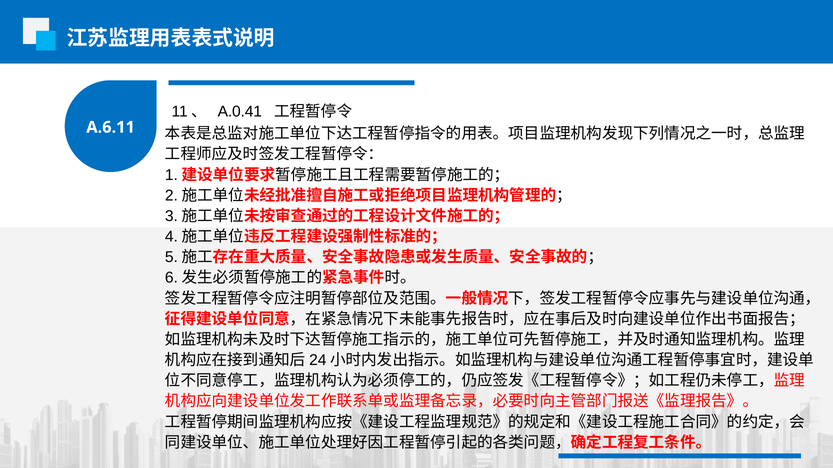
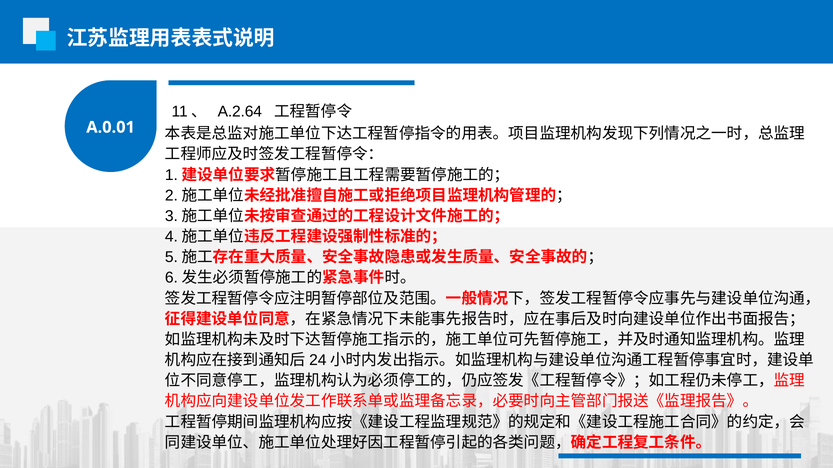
A.0.41: A.0.41 -> A.2.64 (240, 111)
A.6.11: A.6.11 -> A.0.01 (111, 127)
